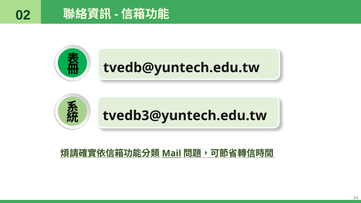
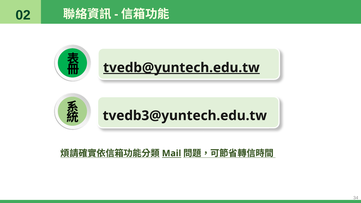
tvedb@yuntech.edu.tw underline: none -> present (181, 68)
